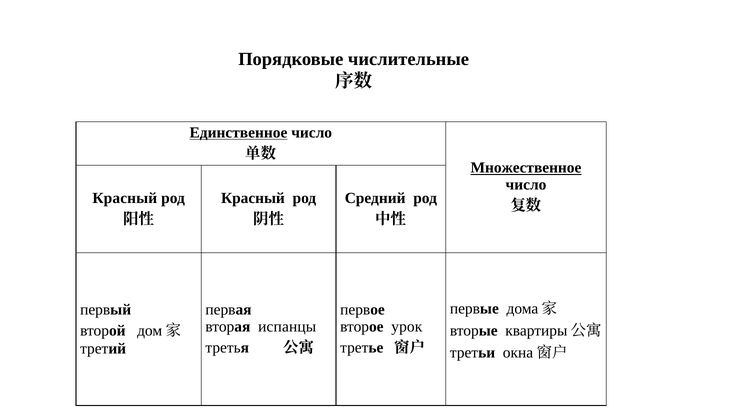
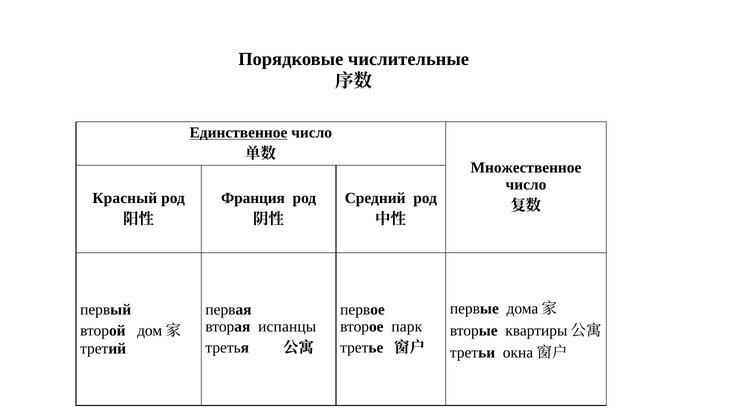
Множественное underline: present -> none (526, 168)
Красный: Красный -> Франция (253, 198)
урок: урок -> парк (407, 327)
